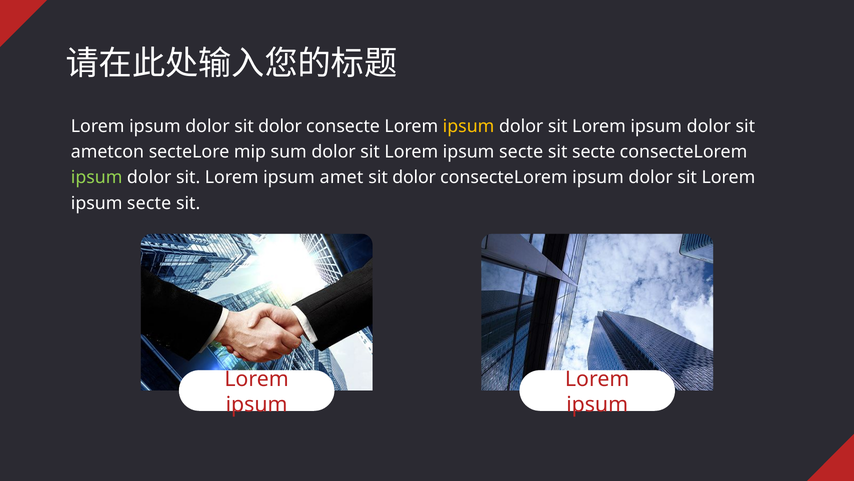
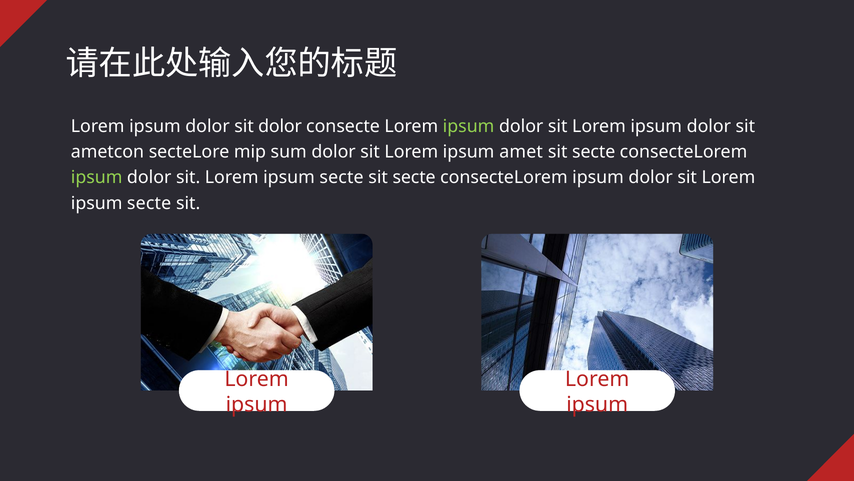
ipsum colour: yellow -> light green (469, 126)
secte: secte -> amet (521, 152)
amet: amet -> secte (342, 177)
dolor: dolor -> secte (414, 177)
